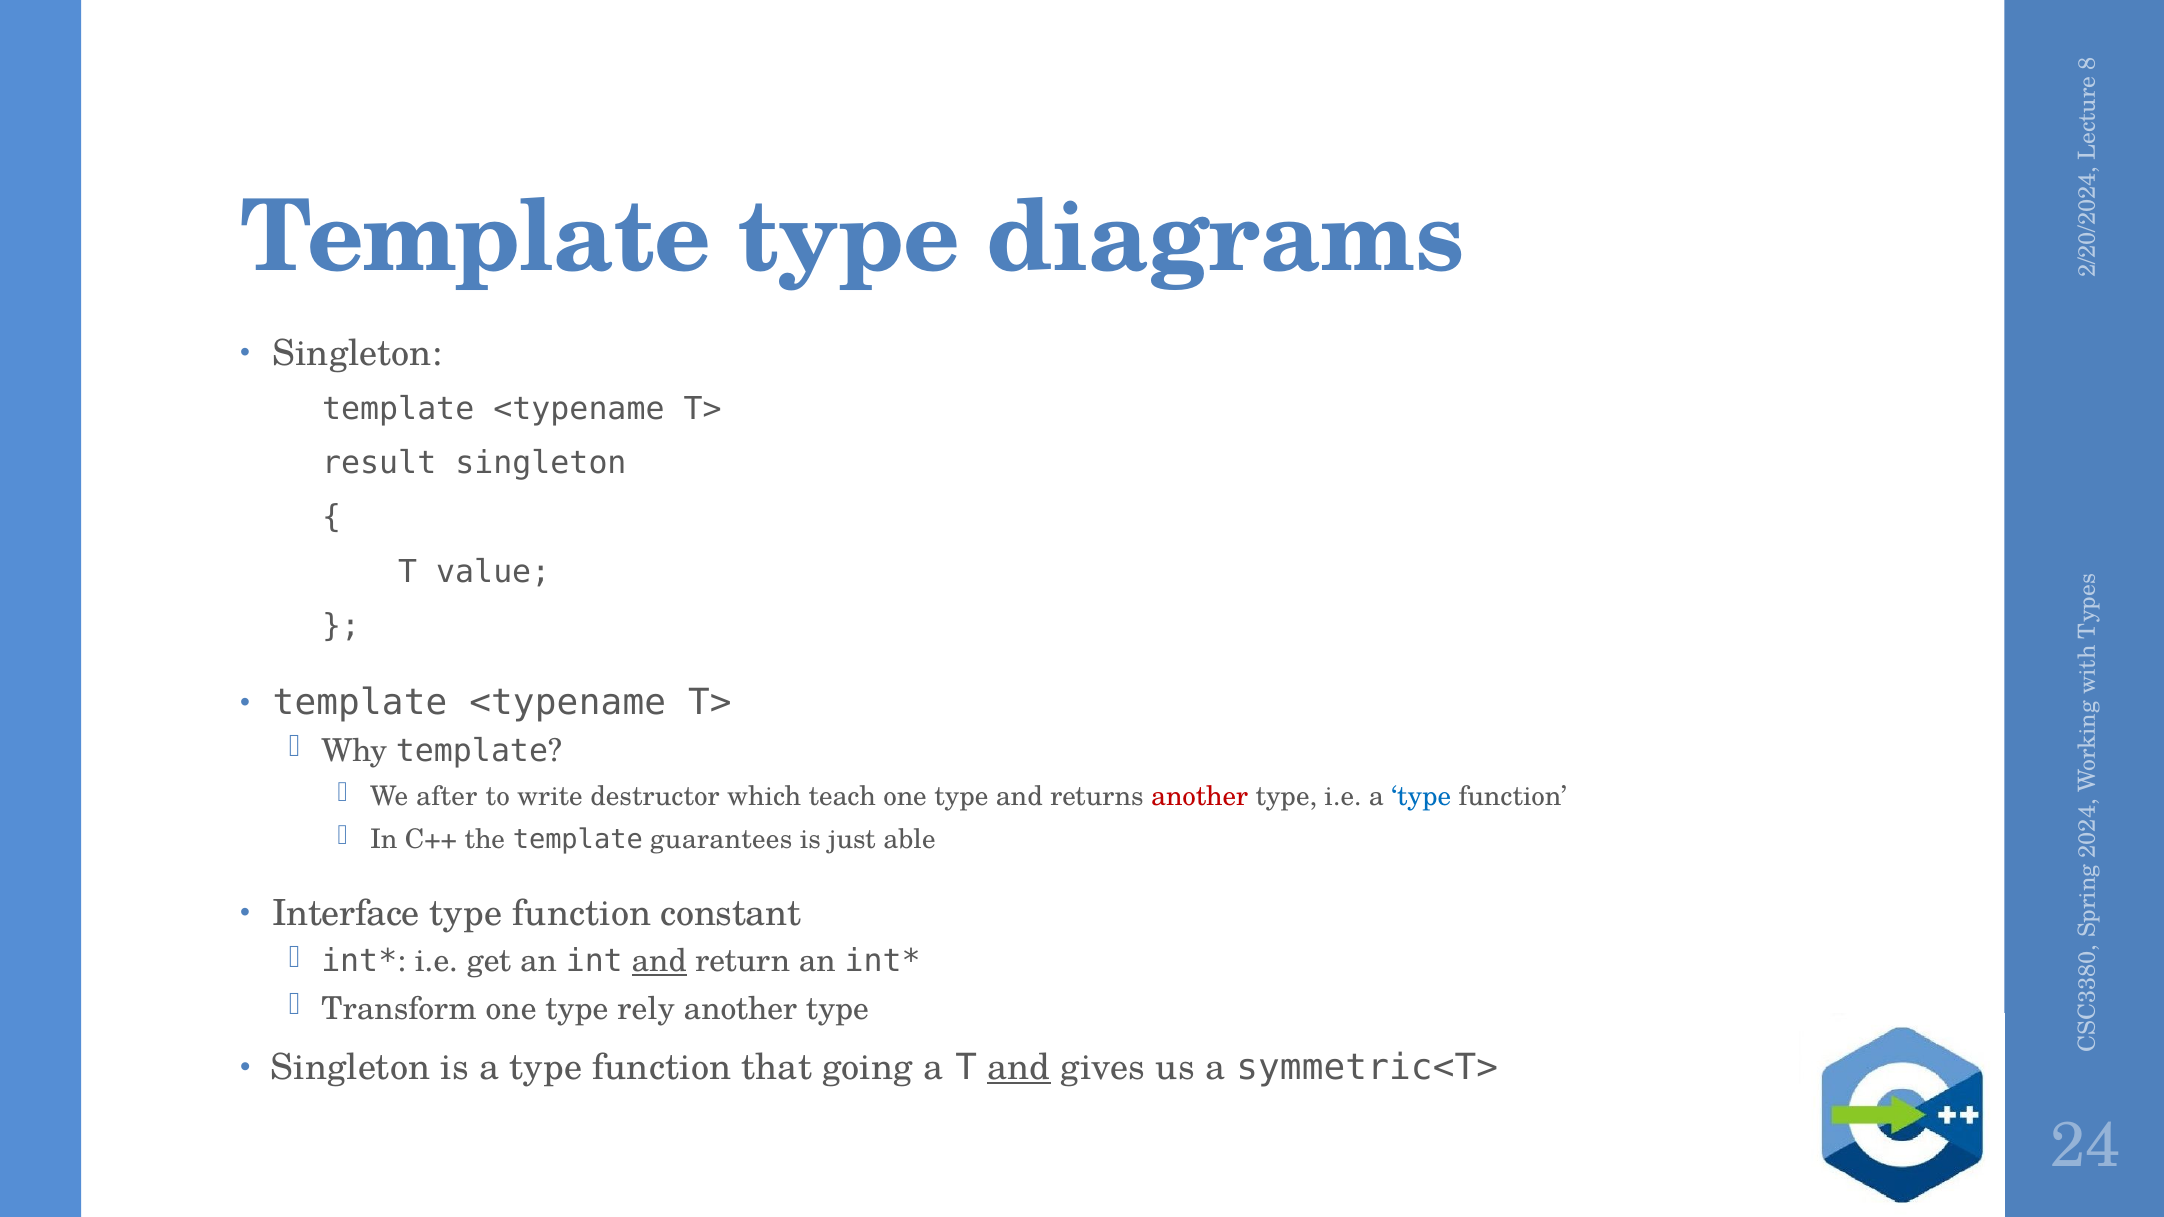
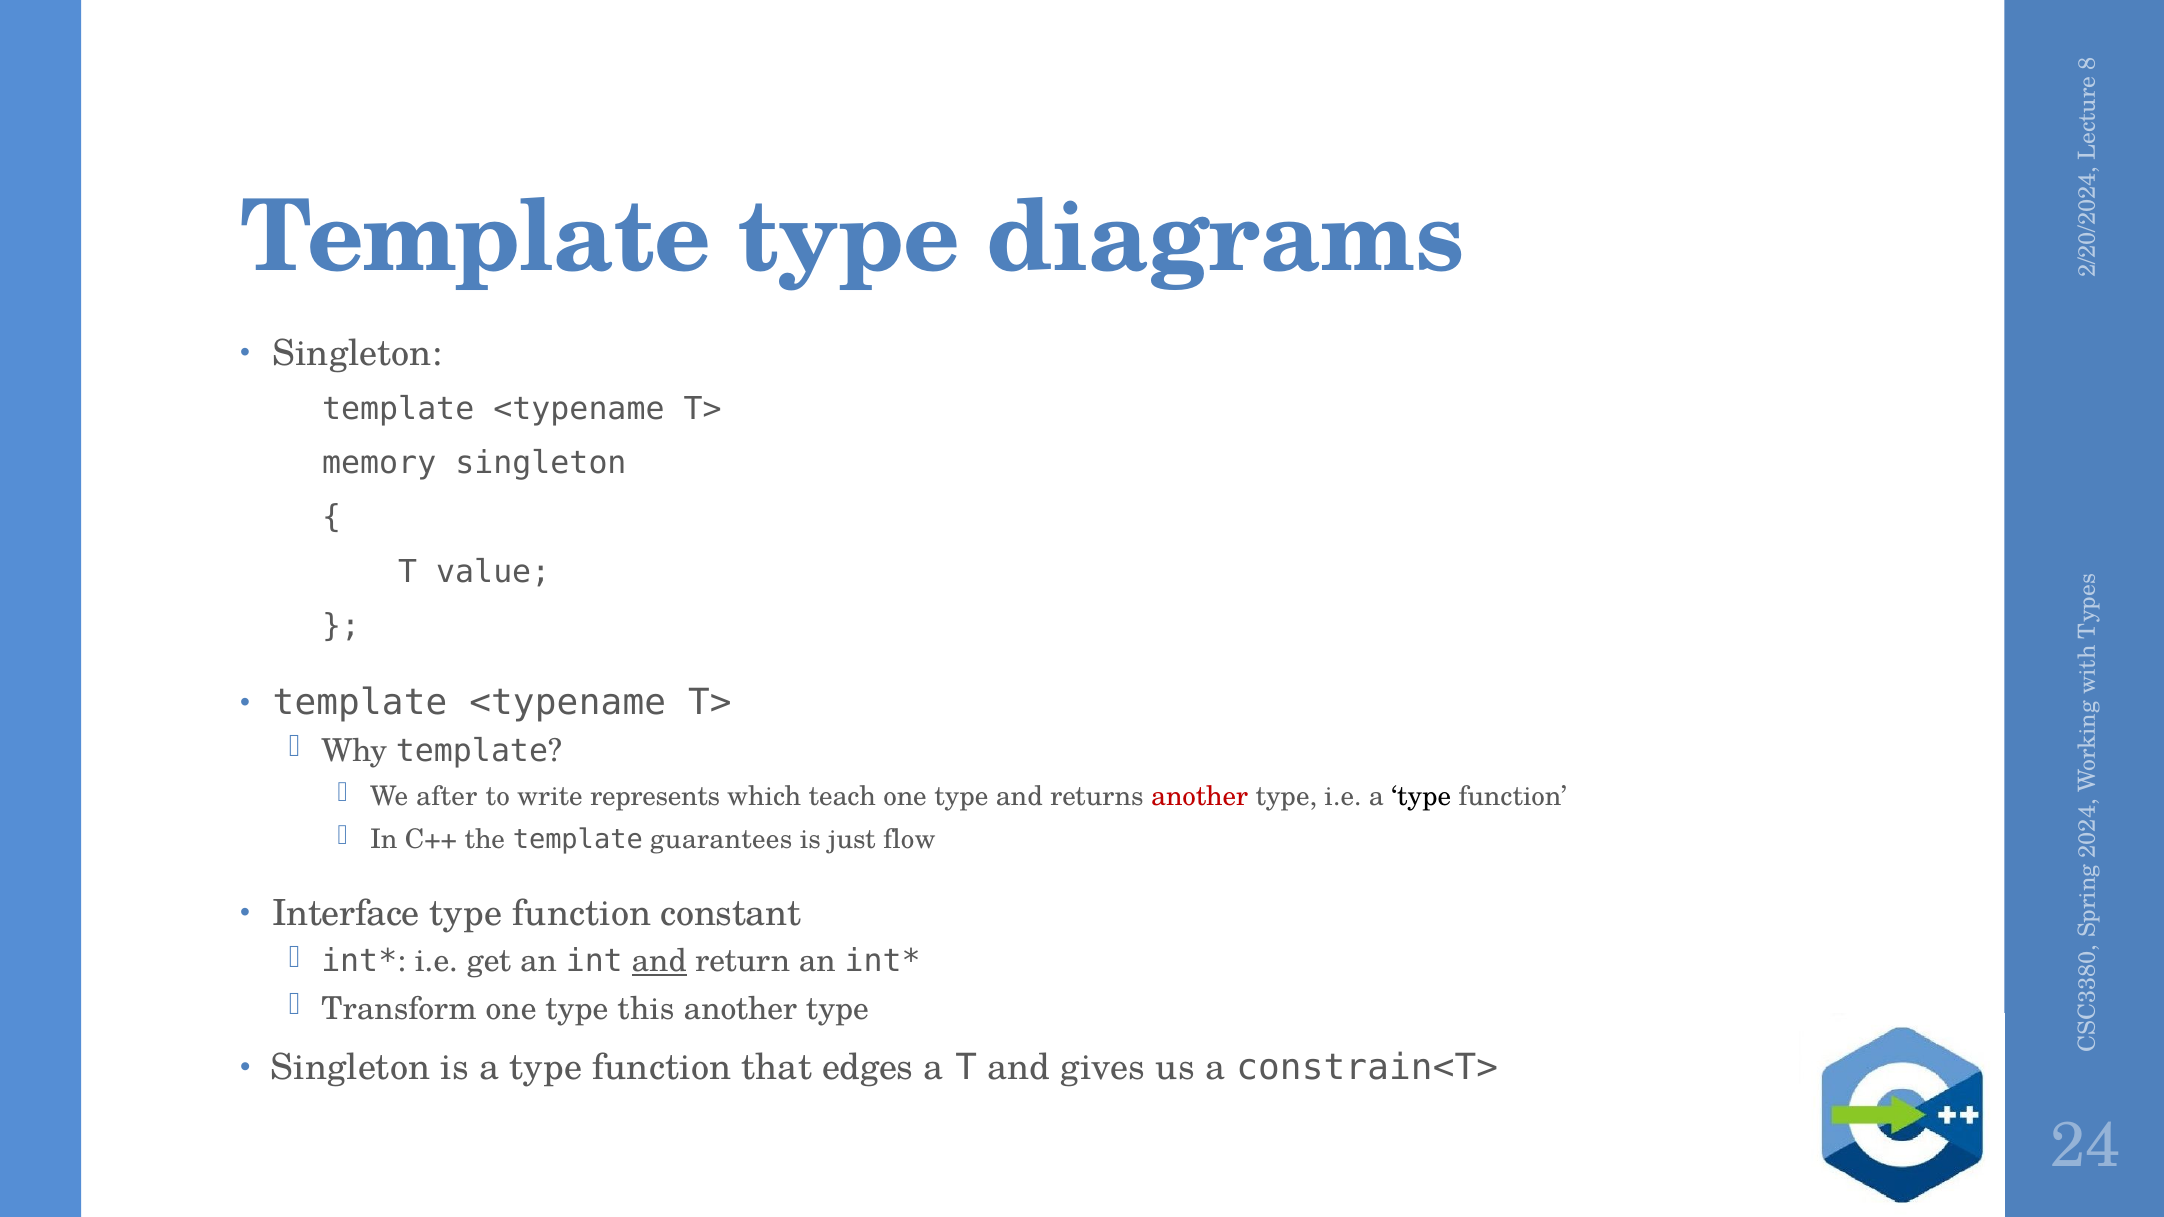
result: result -> memory (379, 463)
destructor: destructor -> represents (655, 797)
type colour: blue -> black (1421, 797)
able: able -> flow (909, 839)
rely: rely -> this (646, 1009)
going: going -> edges (868, 1068)
and underline: present -> none (1019, 1068)
symmetric<T>: symmetric<T> -> constrain<T> (1367, 1068)
